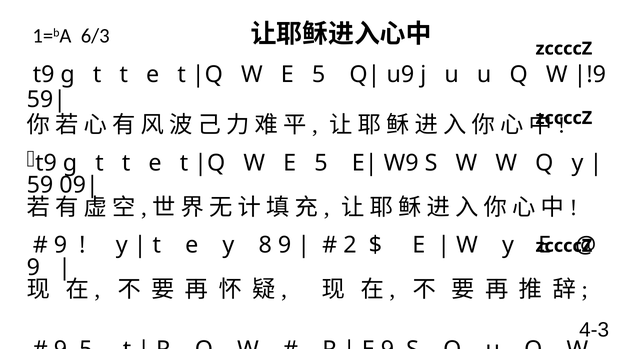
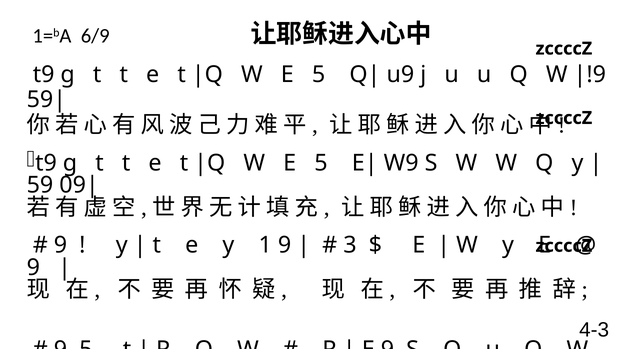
6/3: 6/3 -> 6/9 (95, 36)
8: 8 -> 1 (265, 245)
2: 2 -> 3 (350, 245)
